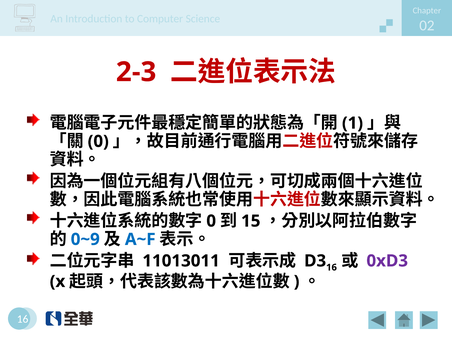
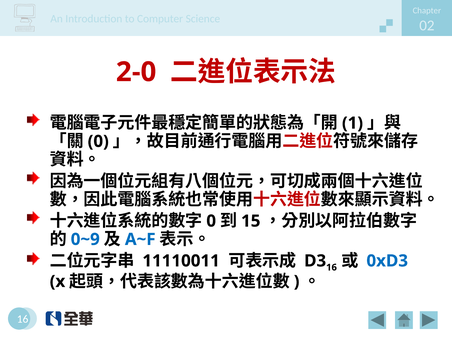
2-3: 2-3 -> 2-0 (136, 72)
11013011: 11013011 -> 11110011 (181, 261)
0xD3 colour: purple -> blue (387, 261)
